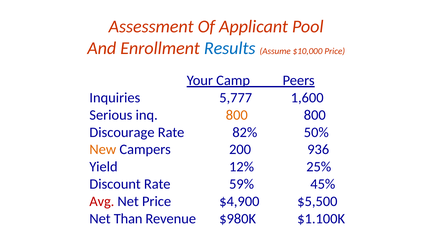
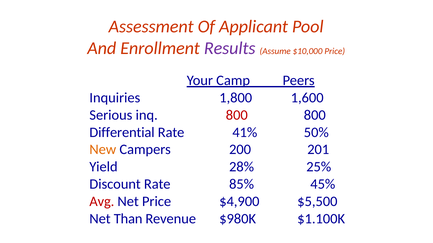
Results colour: blue -> purple (230, 48)
5,777: 5,777 -> 1,800 (236, 98)
800 colour: orange -> red (237, 115)
Discourage: Discourage -> Differential (122, 133)
82%: 82% -> 41% (245, 133)
936: 936 -> 201 (318, 150)
12%: 12% -> 28% (242, 167)
59%: 59% -> 85% (242, 185)
